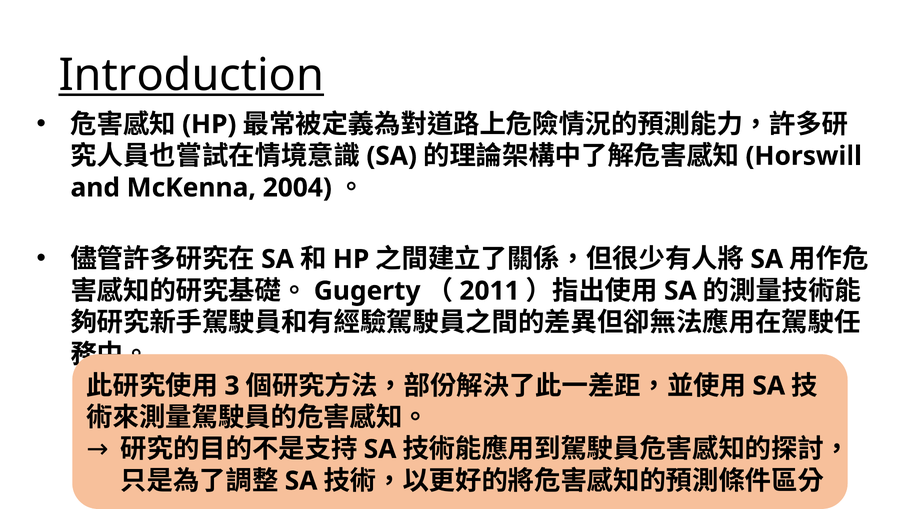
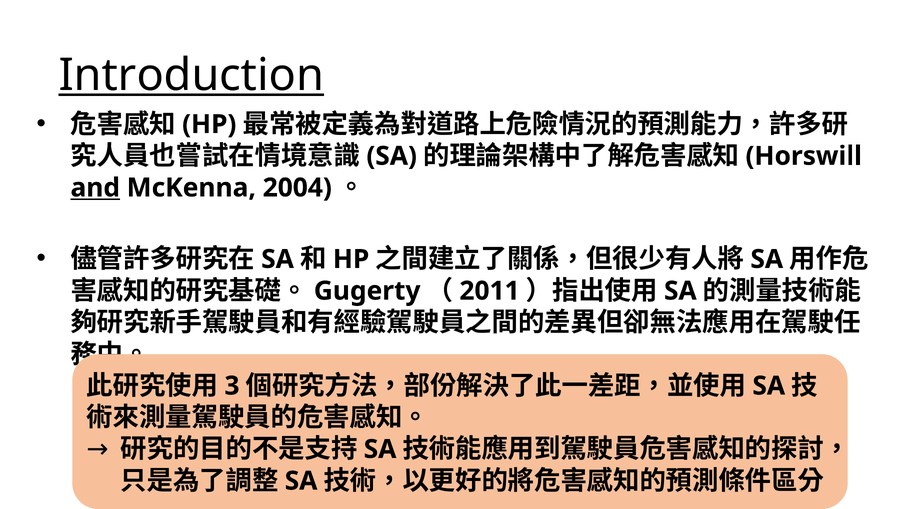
and underline: none -> present (95, 188)
